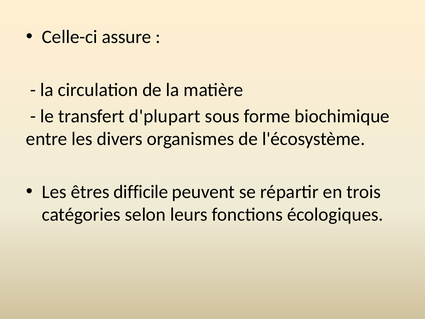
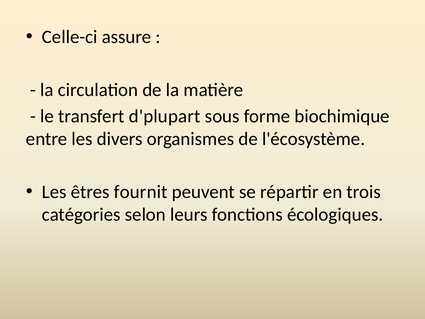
difficile: difficile -> fournit (141, 192)
